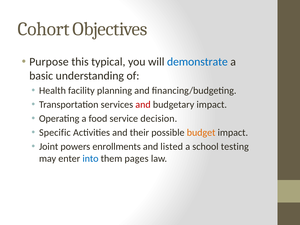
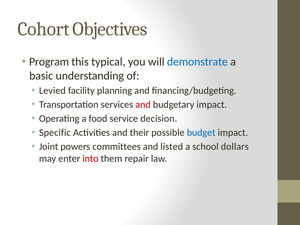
Purpose: Purpose -> Program (49, 62)
Health: Health -> Levied (52, 91)
budget colour: orange -> blue (201, 133)
enrollments: enrollments -> committees (117, 147)
testing: testing -> dollars (235, 147)
into colour: blue -> red (90, 159)
pages: pages -> repair (137, 159)
